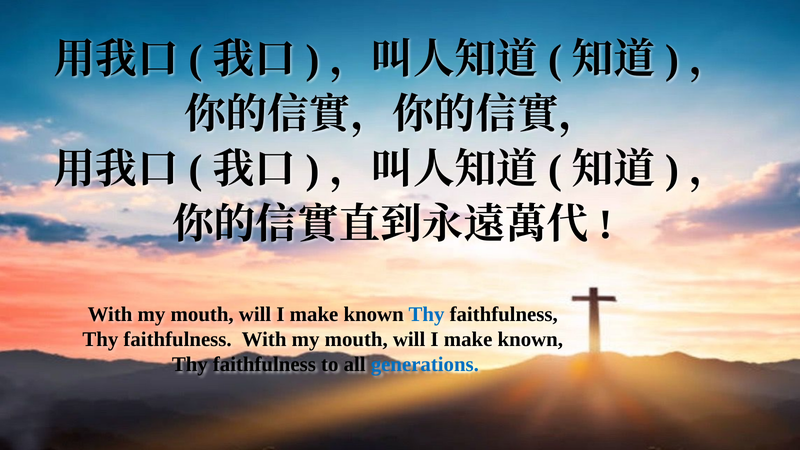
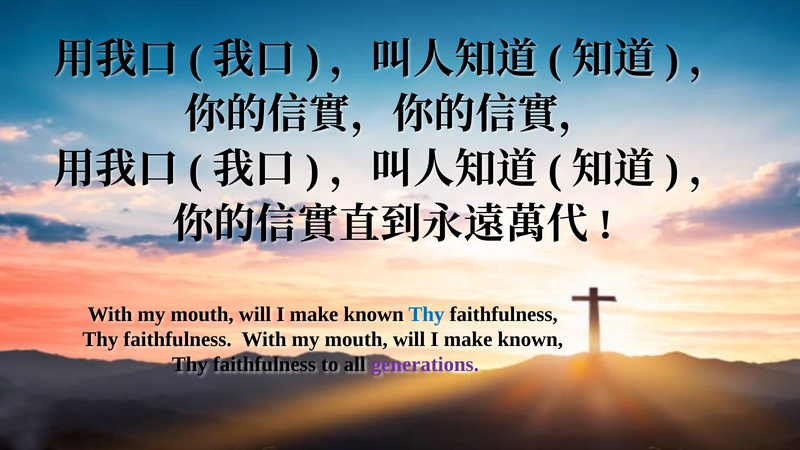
generations colour: blue -> purple (425, 364)
